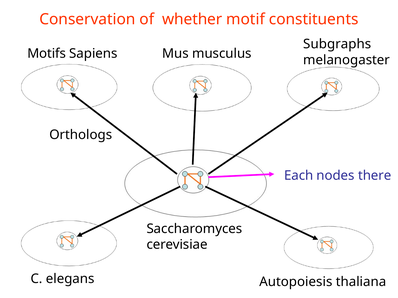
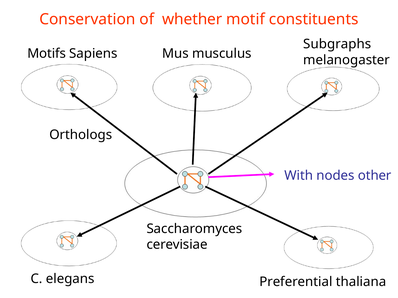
Each: Each -> With (299, 176)
there: there -> other (375, 176)
Autopoiesis: Autopoiesis -> Preferential (296, 282)
